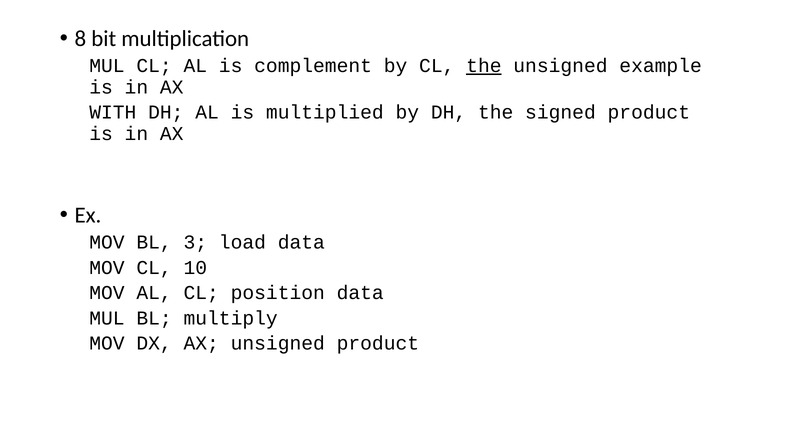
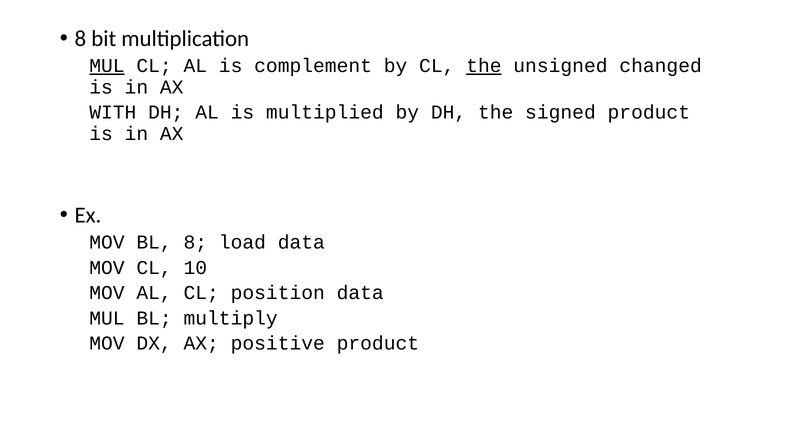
MUL underline: none -> present (107, 66)
example: example -> changed (661, 66)
BL 3: 3 -> 8 (195, 242)
AX unsigned: unsigned -> positive (278, 343)
